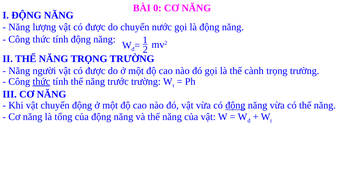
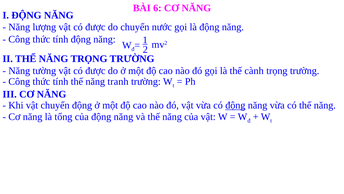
0: 0 -> 6 (157, 8)
người: người -> tường (44, 71)
thức underline: present -> none (41, 81)
trước: trước -> tranh (118, 81)
